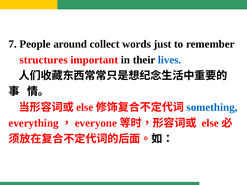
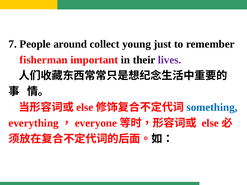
words: words -> young (137, 44)
structures: structures -> fisherman (44, 60)
lives colour: blue -> purple (170, 60)
